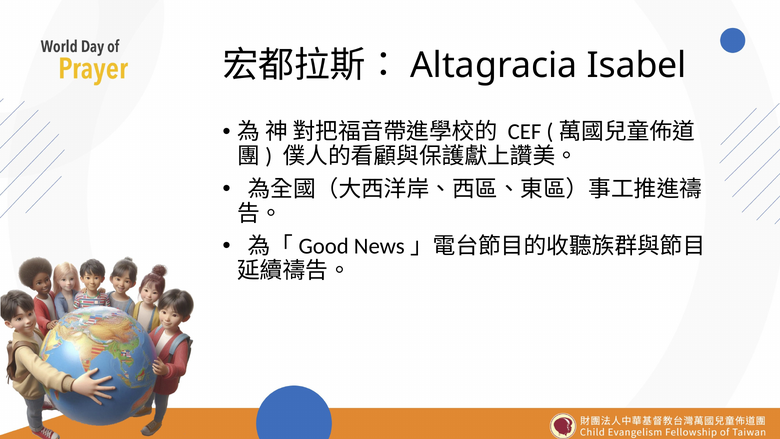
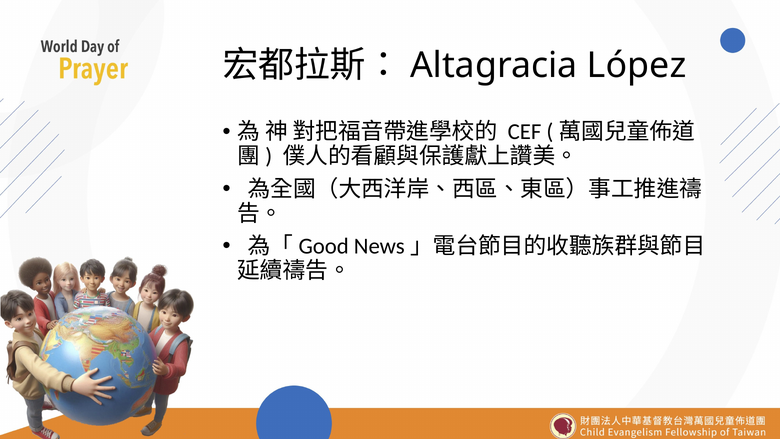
Isabel: Isabel -> López (637, 66)
